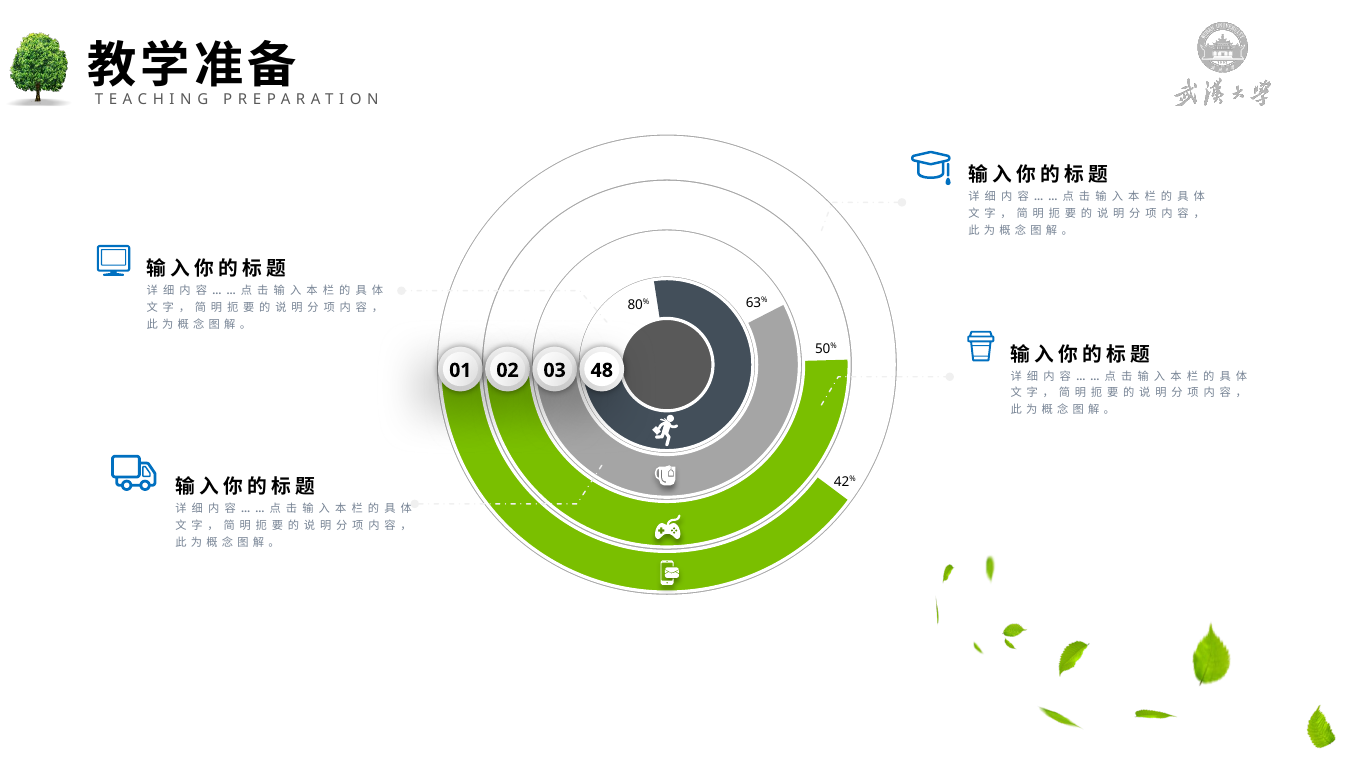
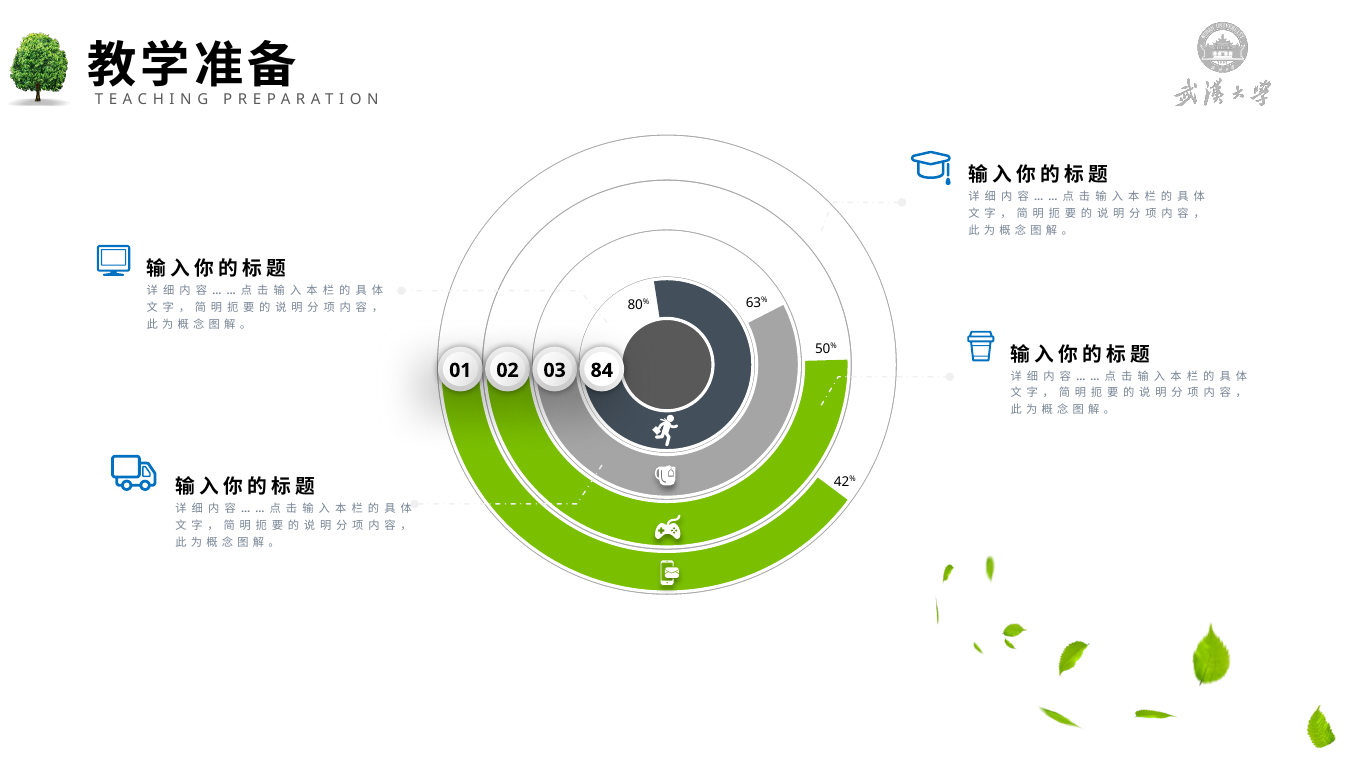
48: 48 -> 84 (602, 370)
